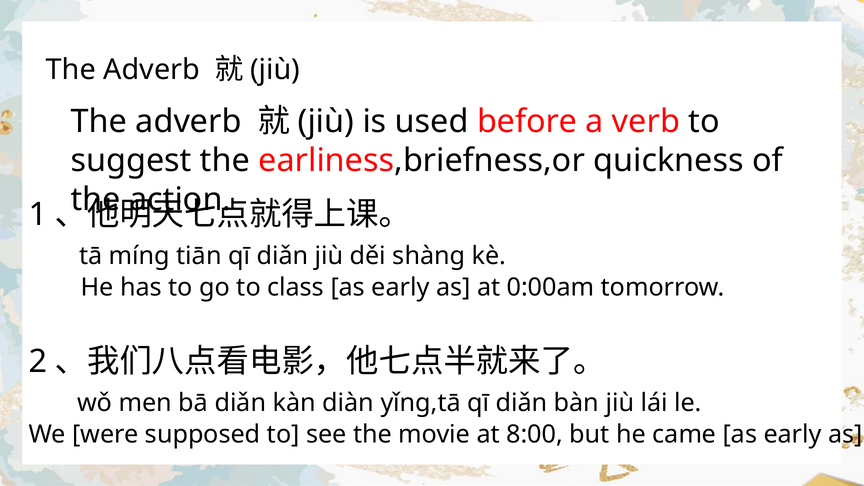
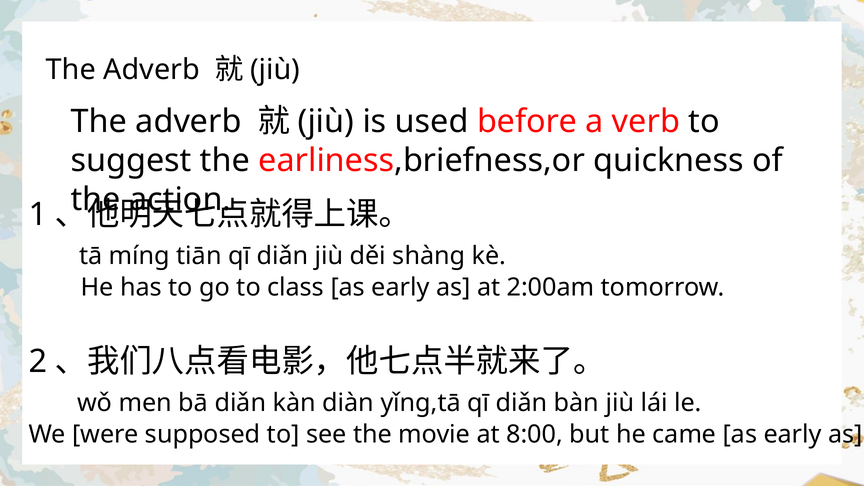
0:00am: 0:00am -> 2:00am (551, 288)
